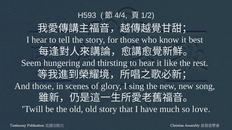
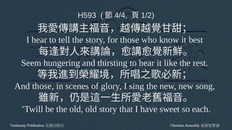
much: much -> sweet (170, 110)
love: love -> each (201, 110)
